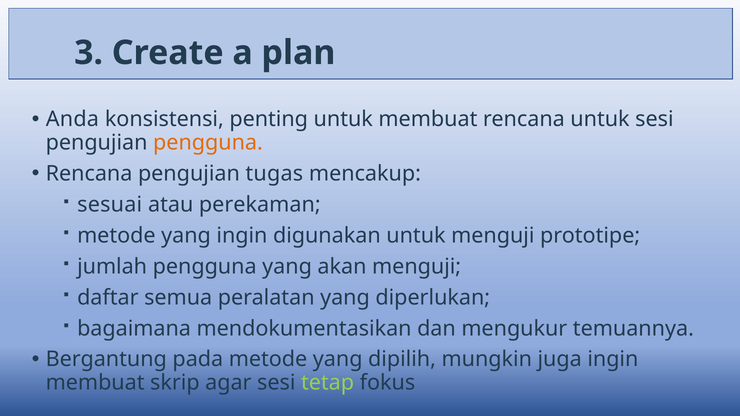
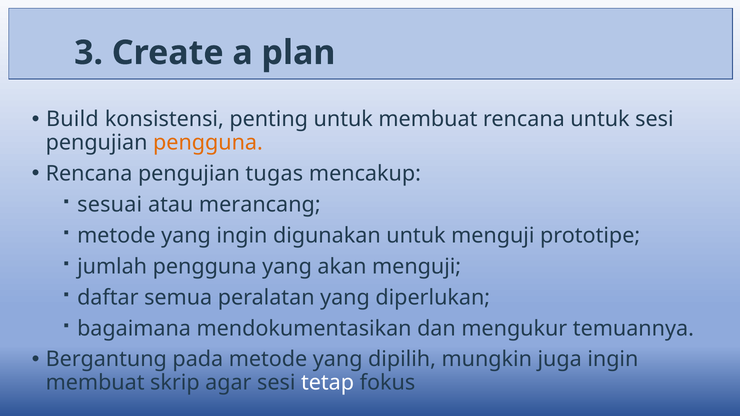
Anda: Anda -> Build (72, 119)
perekaman: perekaman -> merancang (260, 205)
tetap colour: light green -> white (328, 383)
